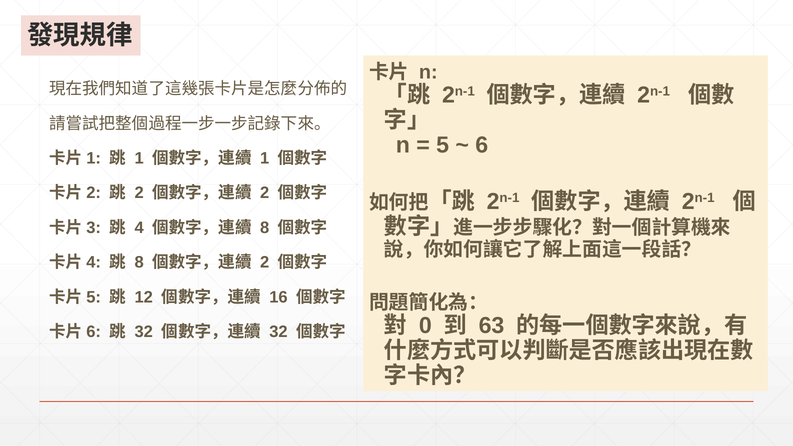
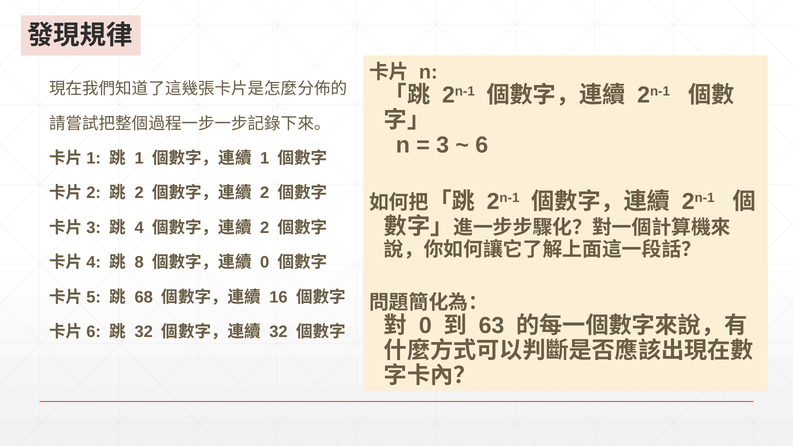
5: 5 -> 3 (443, 145)
8: 8 -> 2 (265, 228)
2: 2 -> 0 (265, 262)
12: 12 -> 68 (144, 297)
